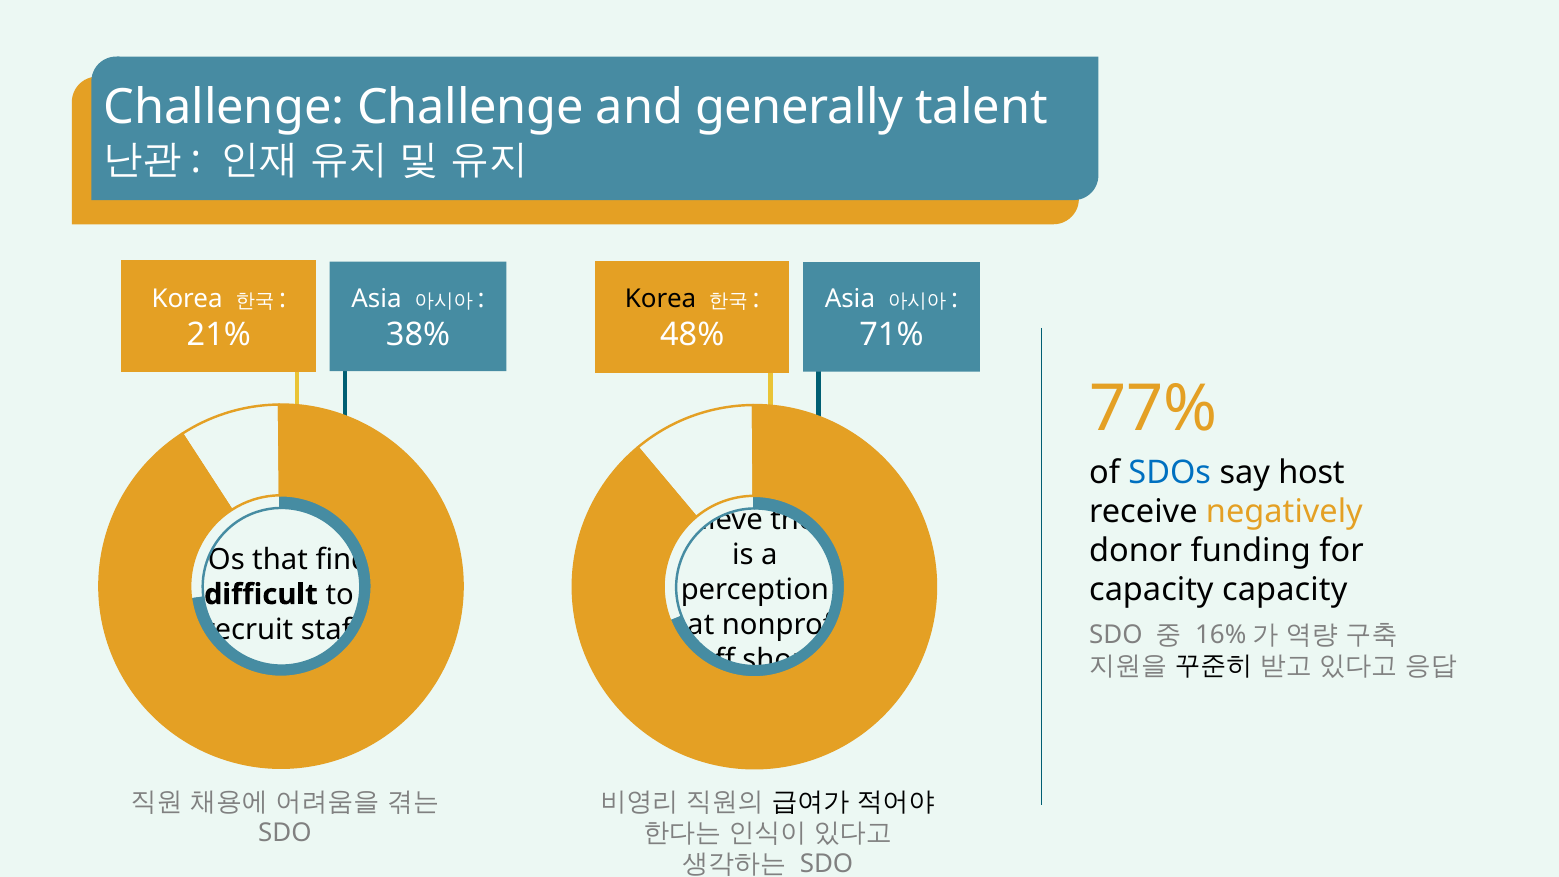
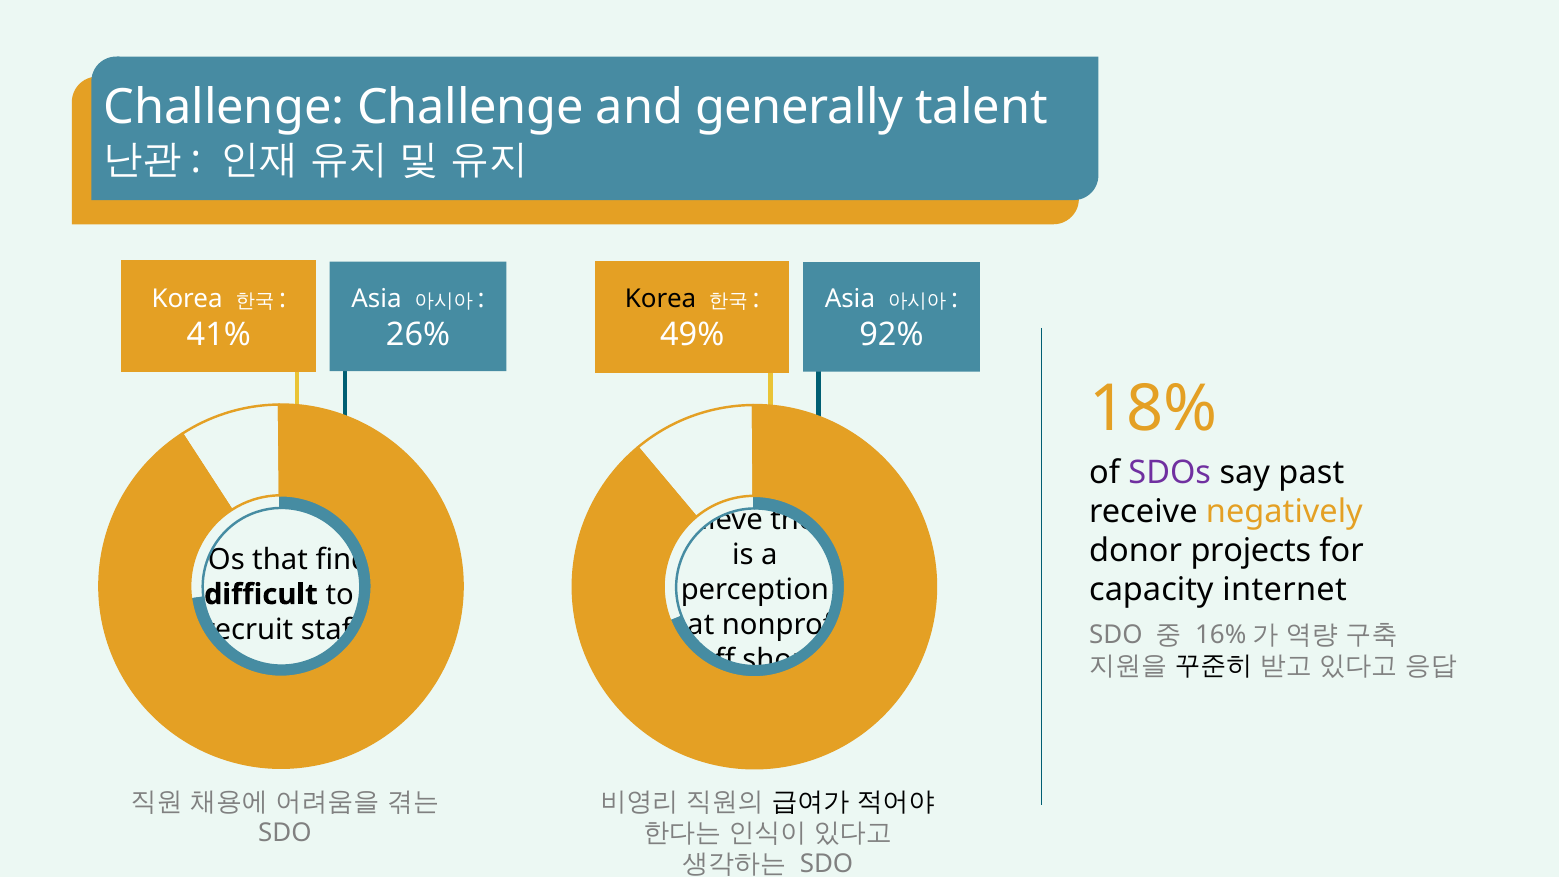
21%: 21% -> 41% (219, 334)
38%: 38% -> 26% (418, 334)
48%: 48% -> 49% (692, 335)
71%: 71% -> 92% (891, 335)
77%: 77% -> 18% (1153, 409)
SDOs colour: blue -> purple (1170, 473)
host: host -> past (1311, 473)
funding: funding -> projects (1251, 551)
capacity capacity: capacity -> internet (1285, 590)
